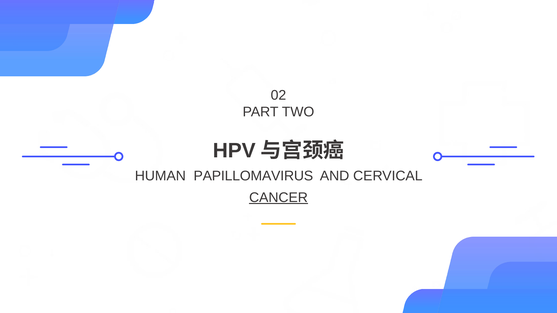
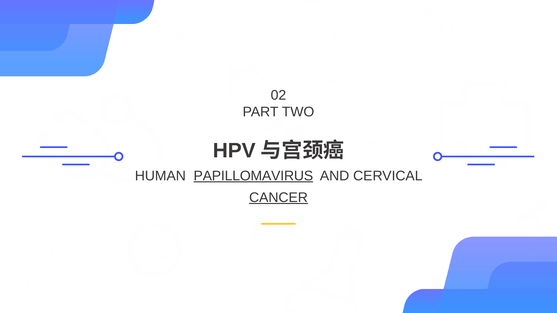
PAPILLOMAVIRUS underline: none -> present (253, 176)
